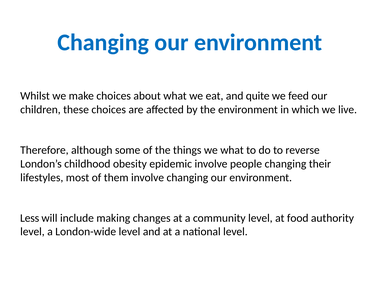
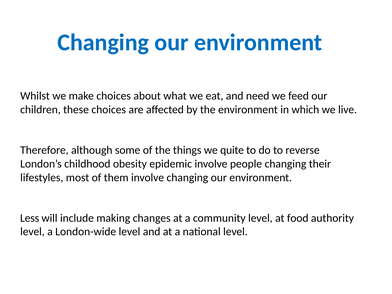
quite: quite -> need (258, 96)
we what: what -> quite (232, 150)
